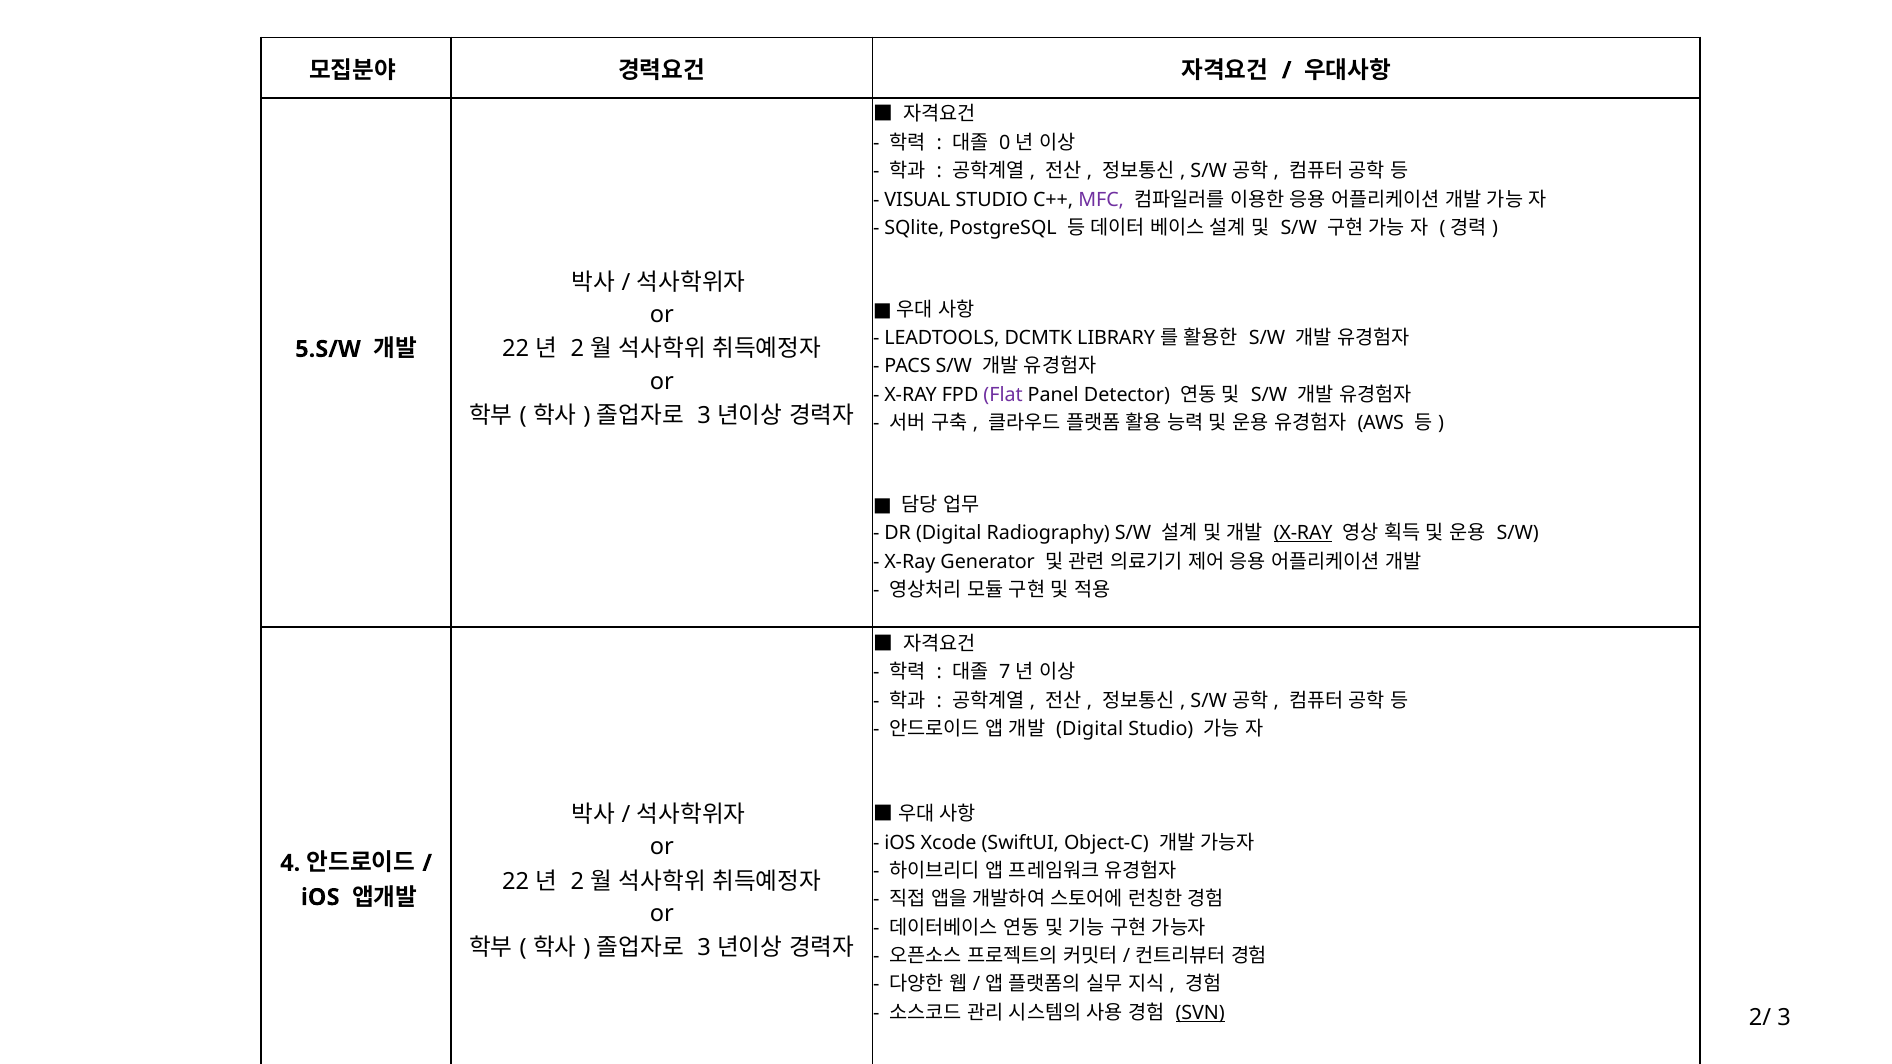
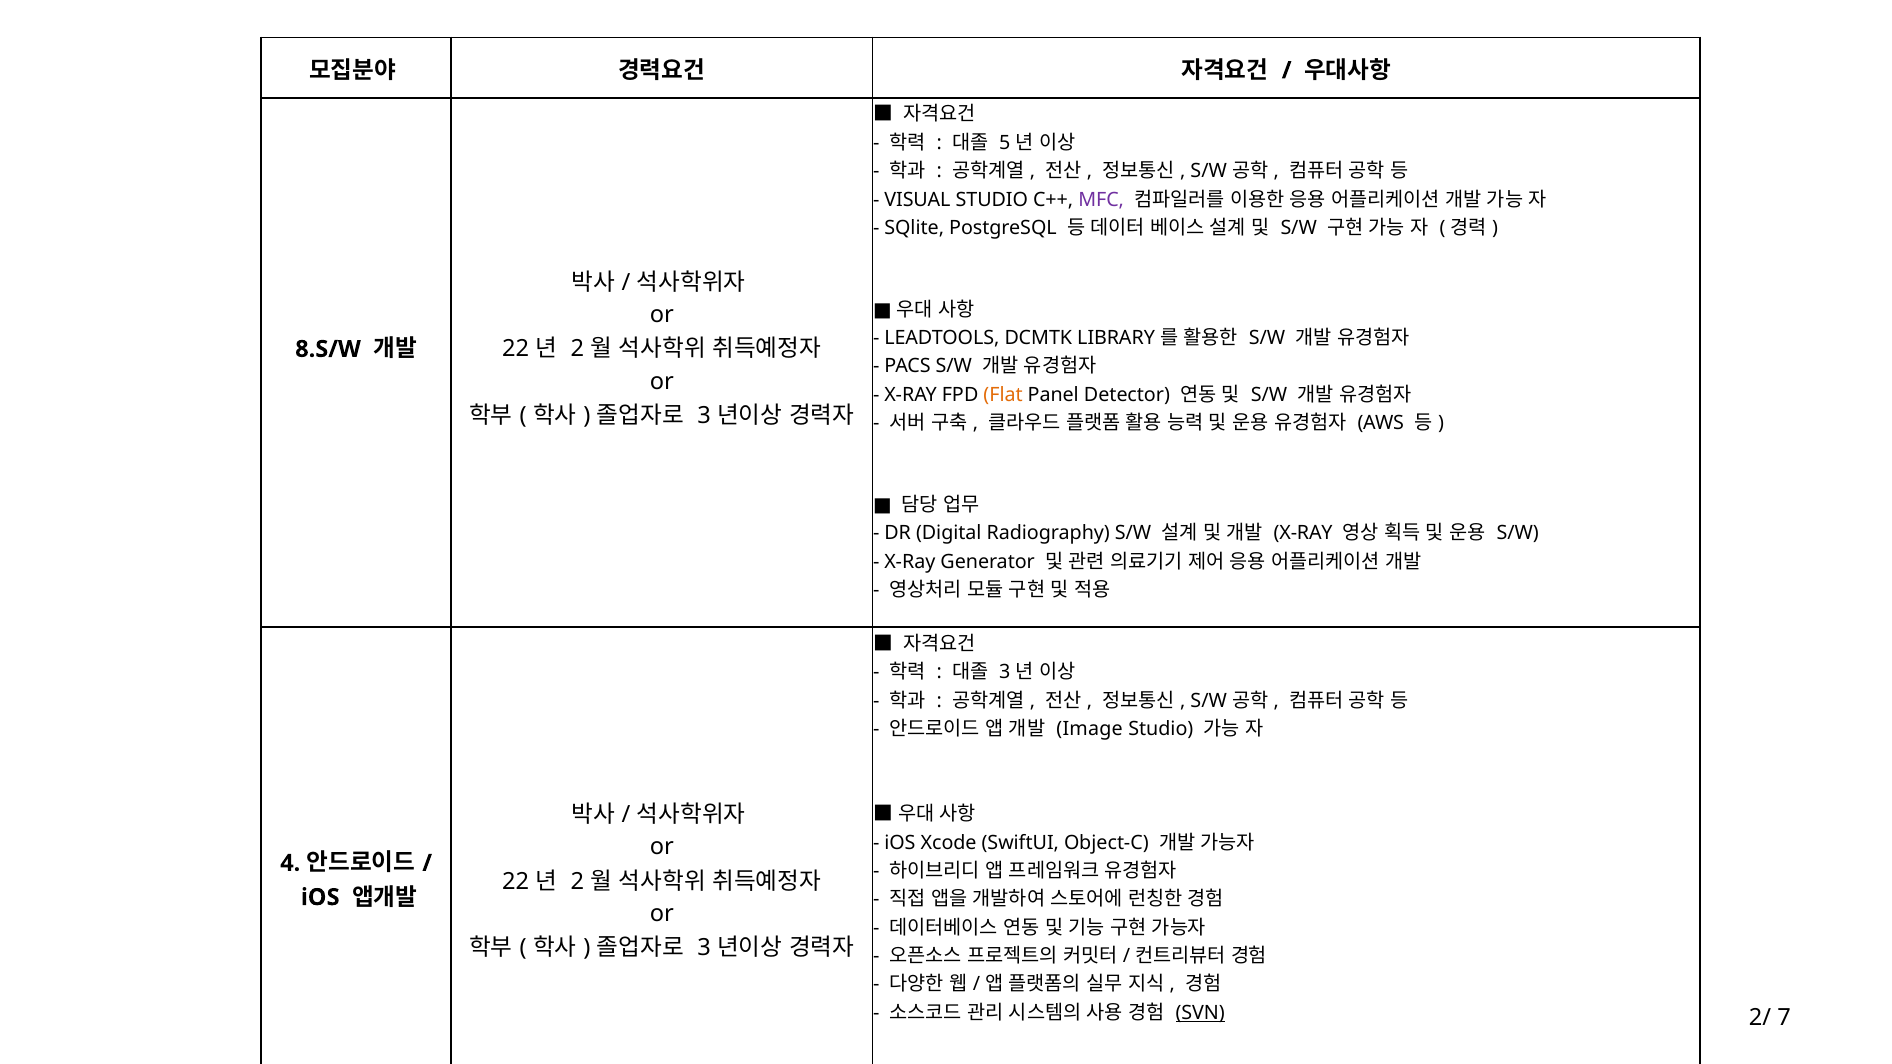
0: 0 -> 5 (1005, 143)
5.S/W: 5.S/W -> 8.S/W (328, 349)
Flat colour: purple -> orange (1003, 395)
X-RAY underline: present -> none (1303, 533)
7: 7 -> 3 (1005, 672)
Digital: Digital -> Image (1090, 729)
2/ 3: 3 -> 7 (1784, 1017)
